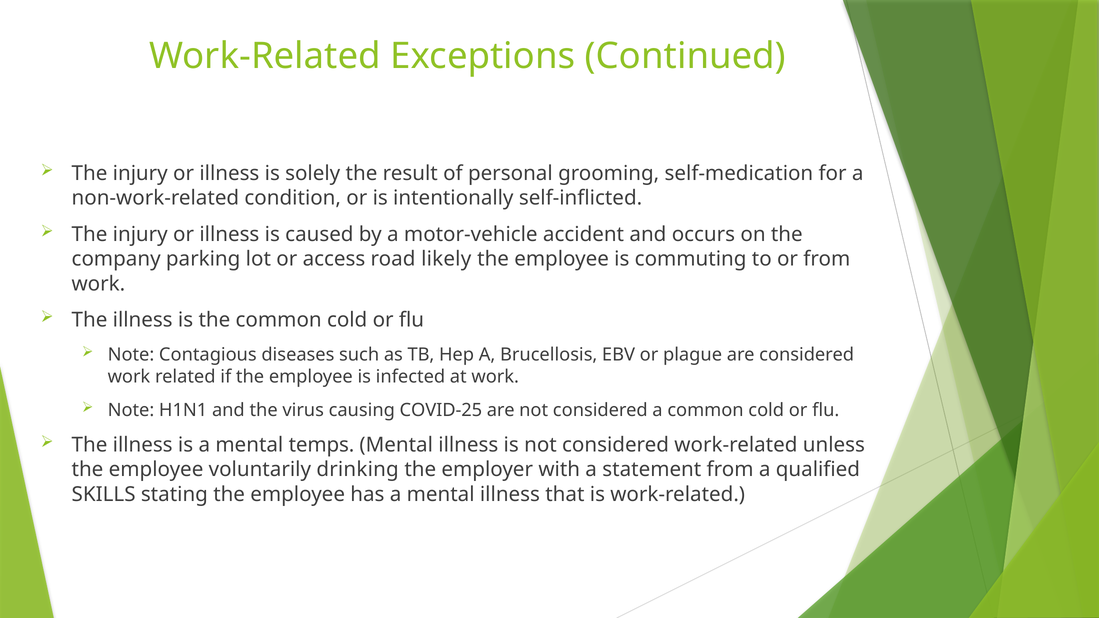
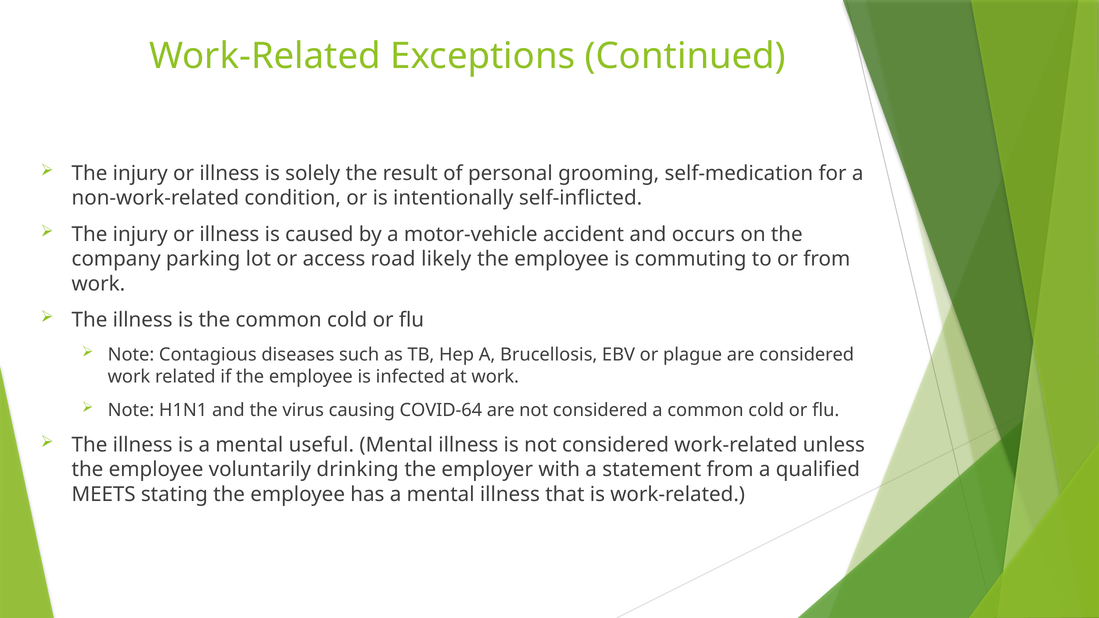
COVID-25: COVID-25 -> COVID-64 (441, 410)
temps: temps -> useful (321, 445)
SKILLS: SKILLS -> MEETS (104, 495)
